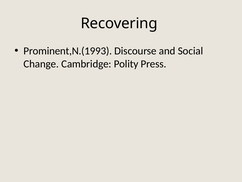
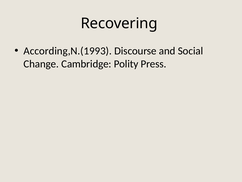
Prominent,N.(1993: Prominent,N.(1993 -> According,N.(1993 (68, 51)
